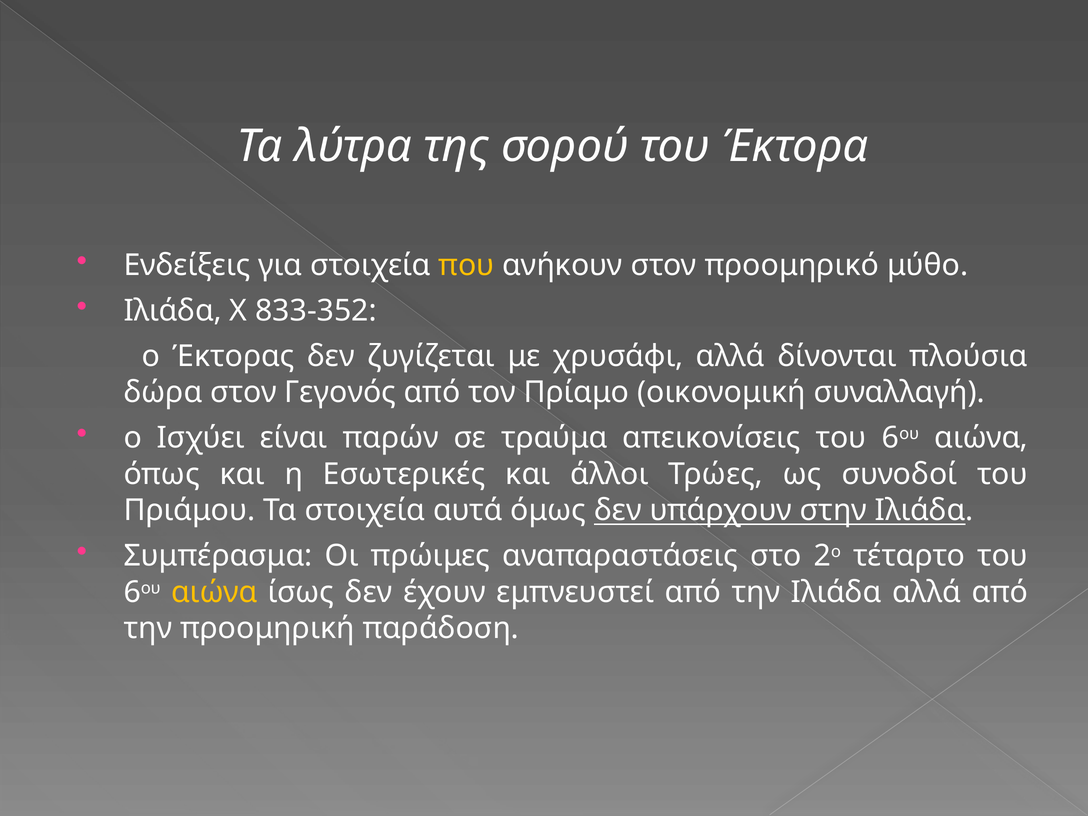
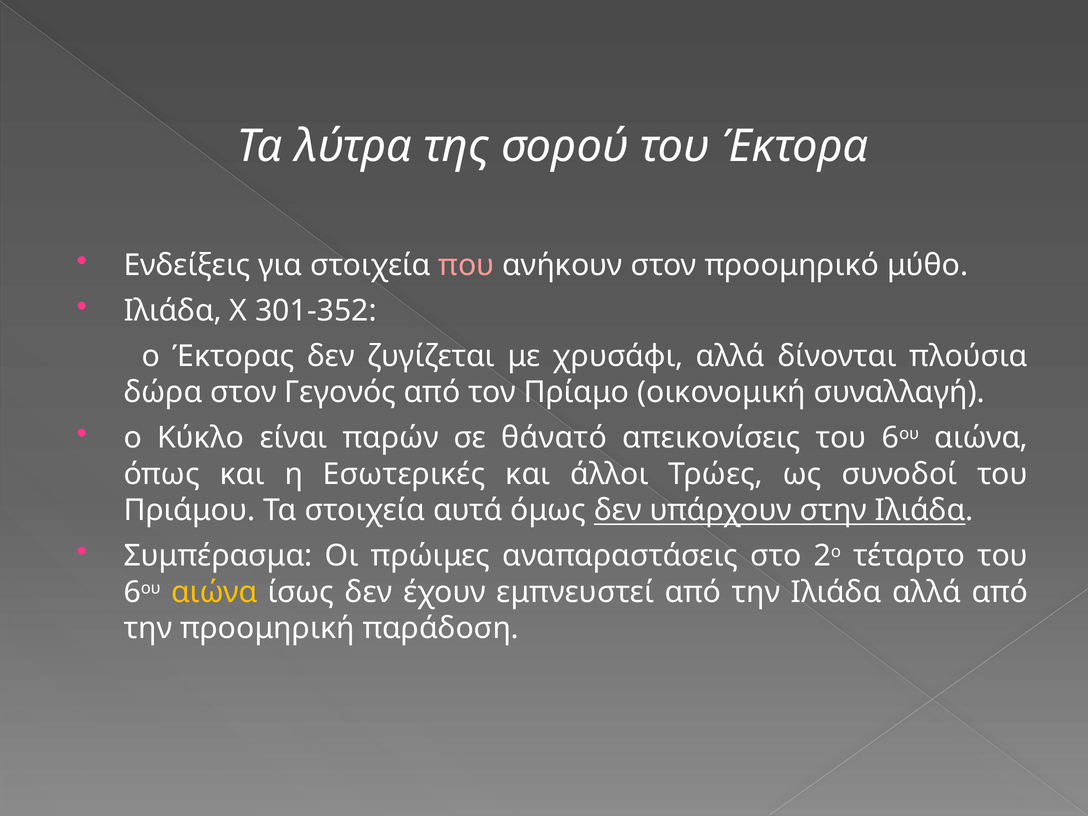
που colour: yellow -> pink (466, 265)
833-352: 833-352 -> 301-352 (316, 311)
Ισχύει: Ισχύει -> Κύκλο (201, 438)
τραύμα: τραύμα -> θάνατό (554, 438)
